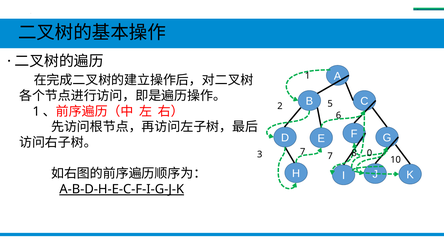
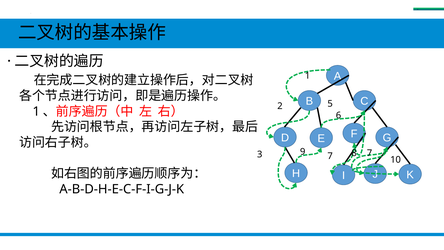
3 7: 7 -> 9 (303, 152)
8 0: 0 -> 7 (369, 153)
A-B-D-H-E-C-F-I-G-J-K underline: present -> none (122, 189)
